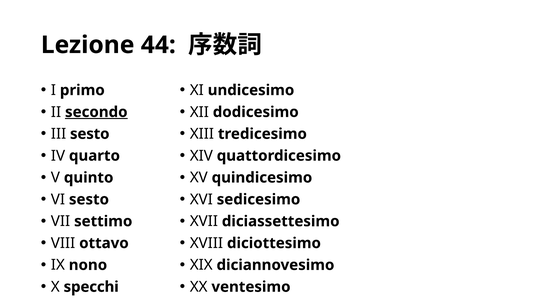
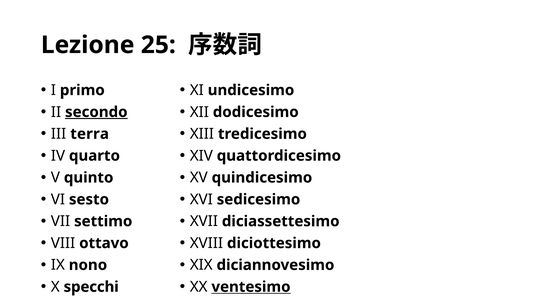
44: 44 -> 25 (158, 45)
III sesto: sesto -> terra (90, 134)
ventesimo underline: none -> present (251, 287)
